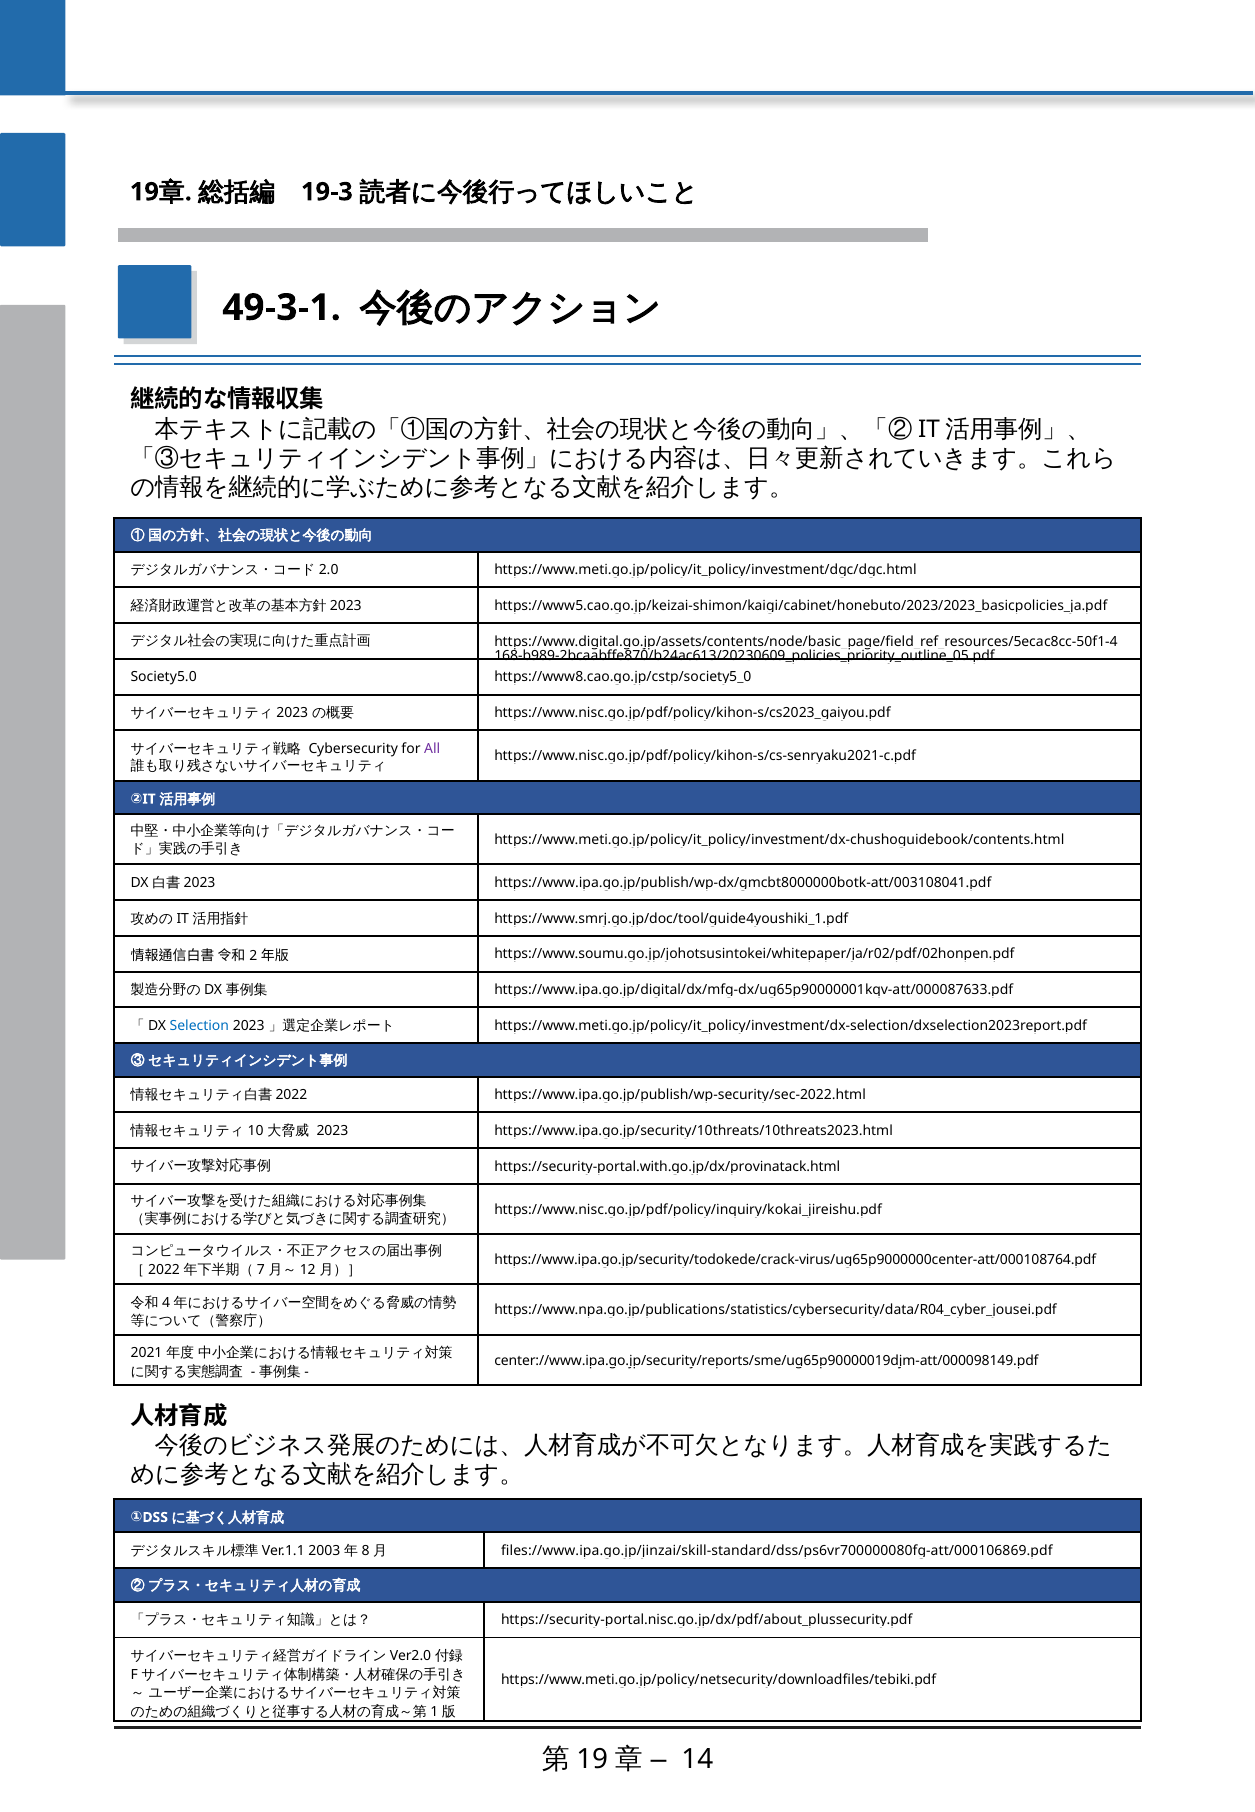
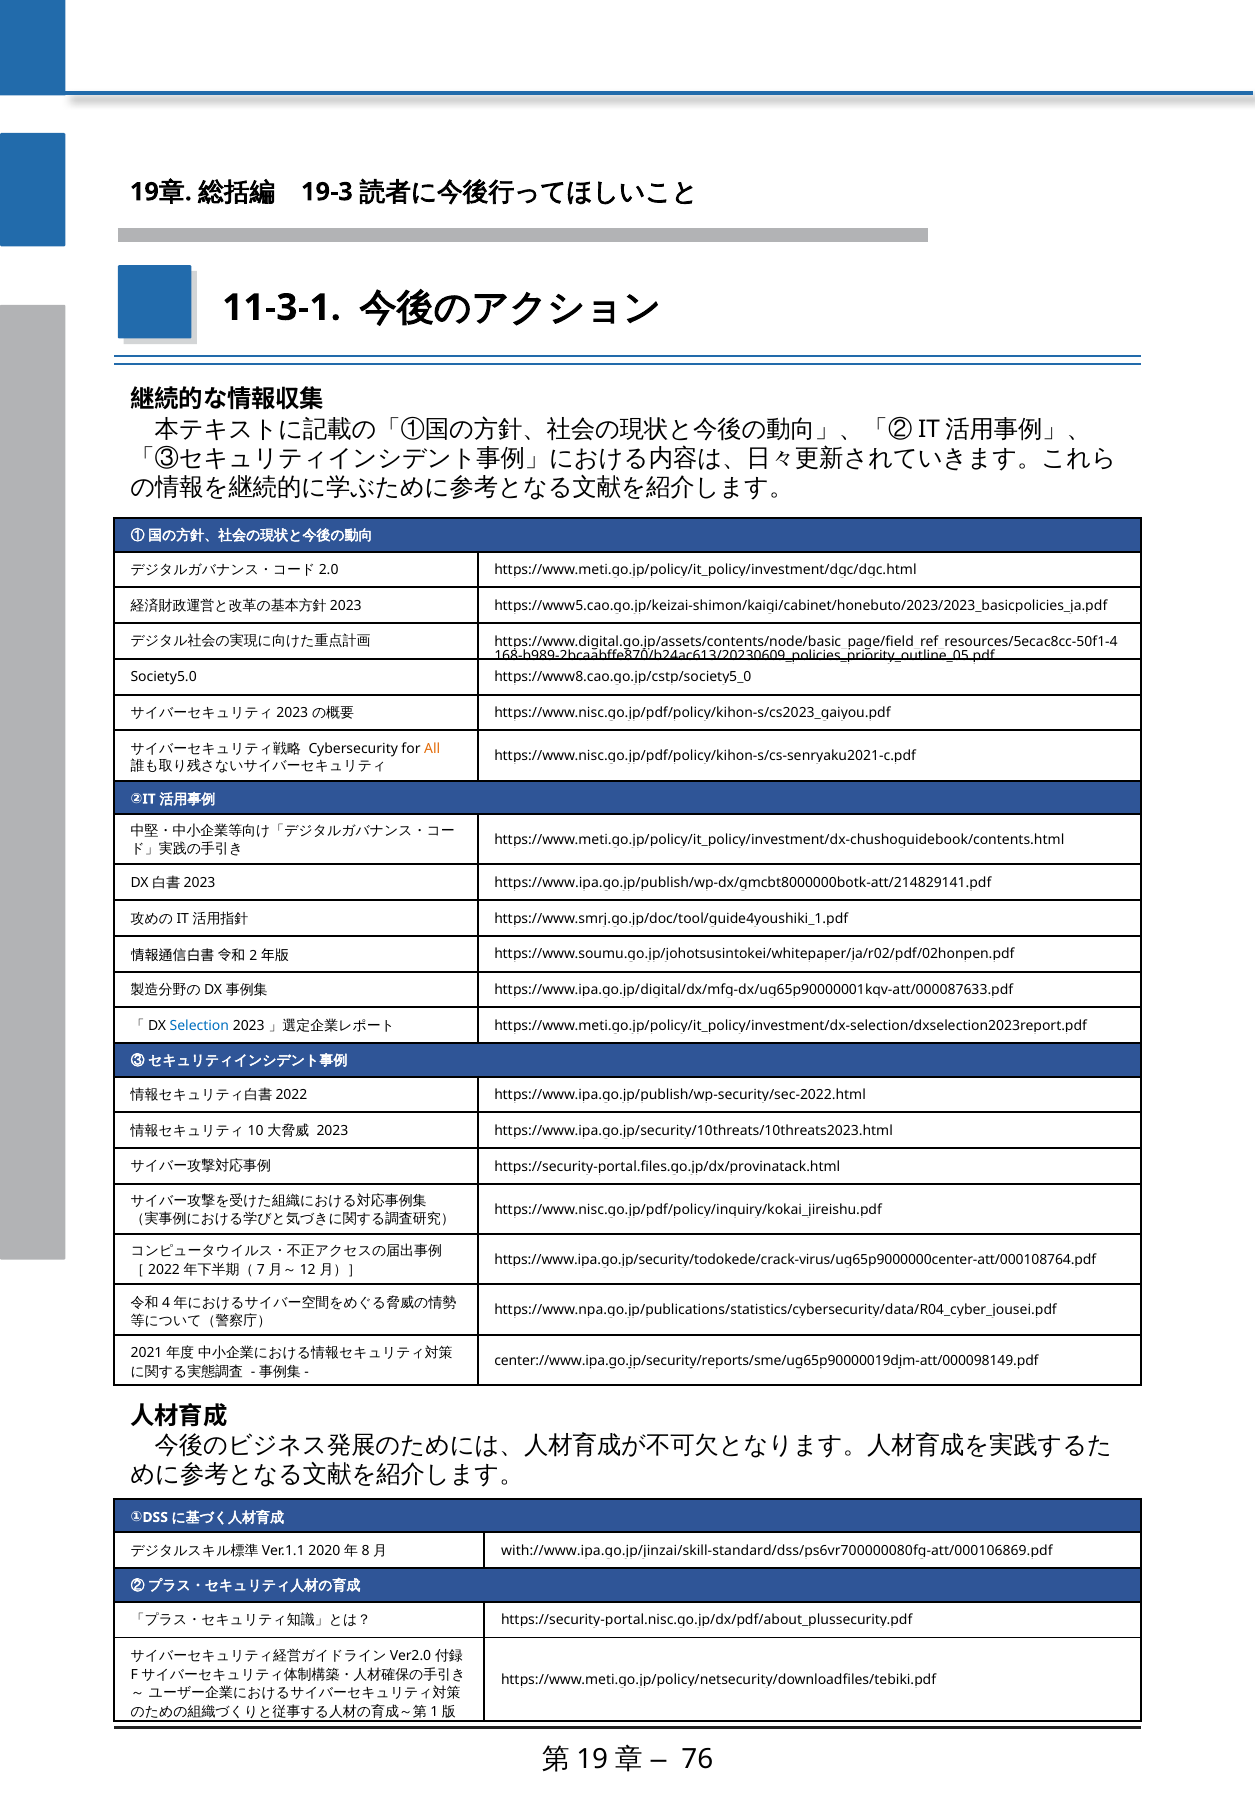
49-3-1: 49-3-1 -> 11-3-1 (282, 308)
All colour: purple -> orange (432, 749)
https://www.ipa.go.jp/publish/wp-dx/gmcbt8000000botk-att/003108041.pdf: https://www.ipa.go.jp/publish/wp-dx/gmcbt8000000botk-att/003108041.pdf -> https://www.ipa.go.jp/publish/wp-dx/gmcbt8000000botk-att/214829141.pdf (743, 883)
https://security-portal.with.go.jp/dx/provinatack.html: https://security-portal.with.go.jp/dx/provinatack.html -> https://security-portal.files.go.jp/dx/provinatack.html (667, 1167)
2003: 2003 -> 2020 (324, 1552)
files://www.ipa.go.jp/jinzai/skill-standard/dss/ps6vr700000080fg-att/000106869.pdf: files://www.ipa.go.jp/jinzai/skill-standard/dss/ps6vr700000080fg-att/000106869.pdf -> with://www.ipa.go.jp/jinzai/skill-standard/dss/ps6vr700000080fg-att/000106869.pdf (777, 1552)
14: 14 -> 76 (697, 1760)
